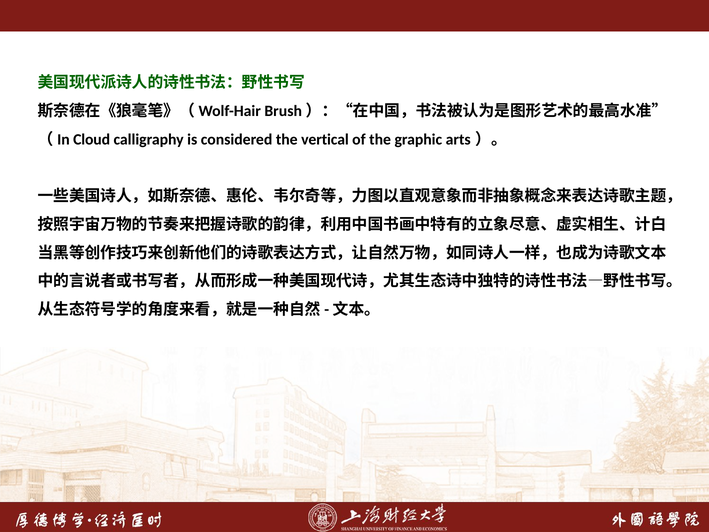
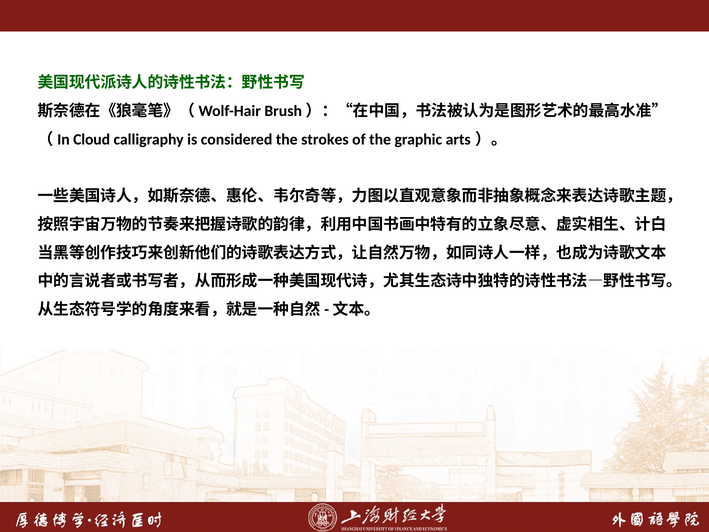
vertical: vertical -> strokes (325, 139)
